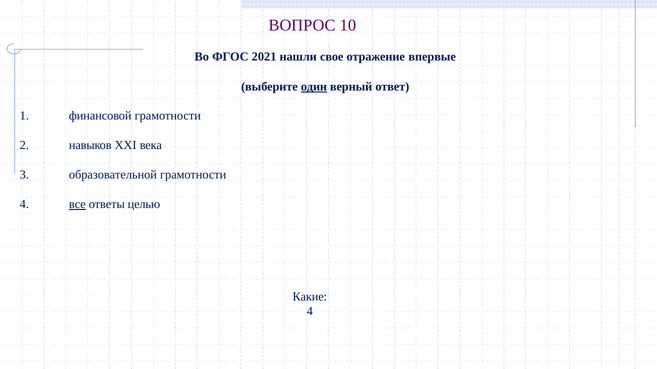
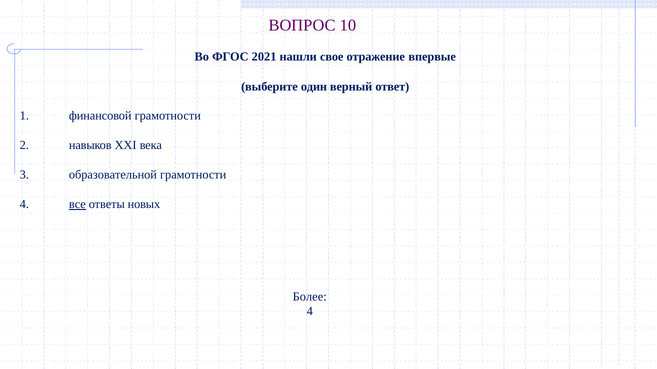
один underline: present -> none (314, 87)
целью: целью -> новых (144, 204)
Какие: Какие -> Более (310, 297)
